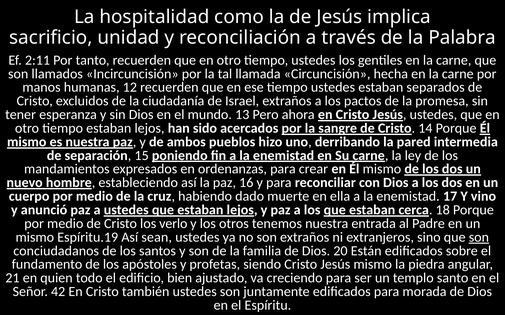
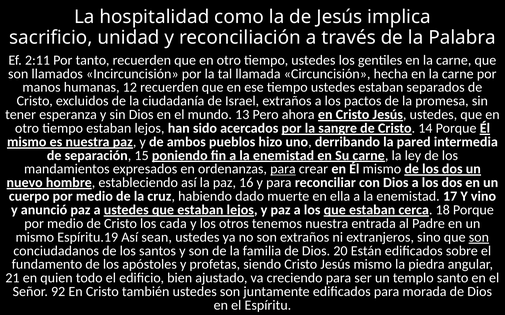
para underline: none -> present (283, 169)
verlo: verlo -> cada (173, 224)
42: 42 -> 92 (58, 292)
